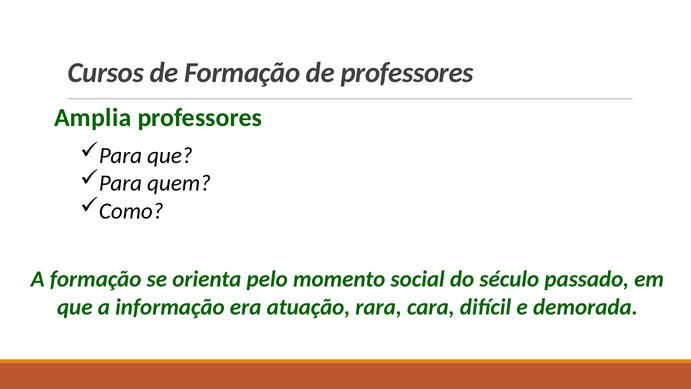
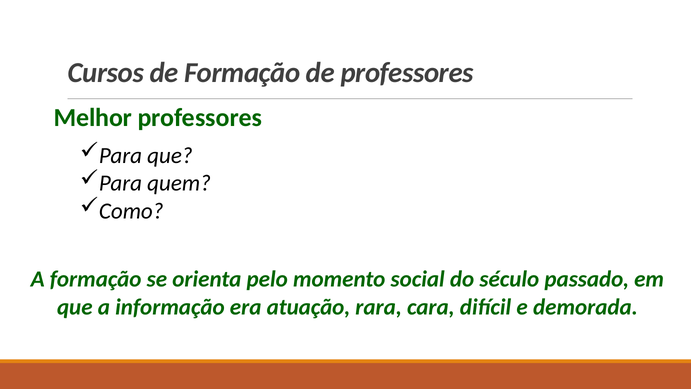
Amplia: Amplia -> Melhor (93, 118)
